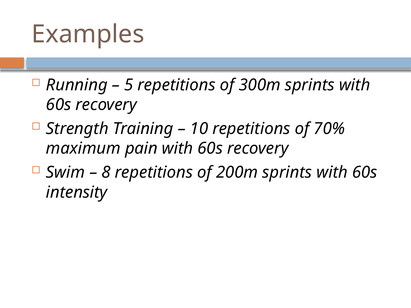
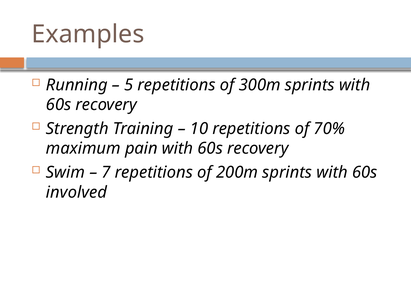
8: 8 -> 7 (106, 173)
intensity: intensity -> involved (77, 192)
